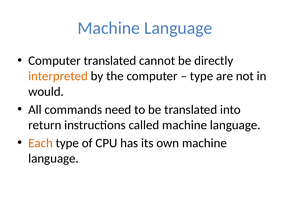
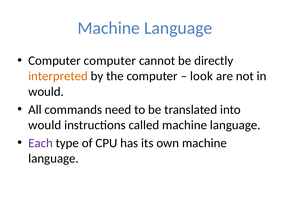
Computer translated: translated -> computer (110, 61)
type: type -> look (202, 76)
return: return -> would (45, 125)
Each colour: orange -> purple (41, 143)
